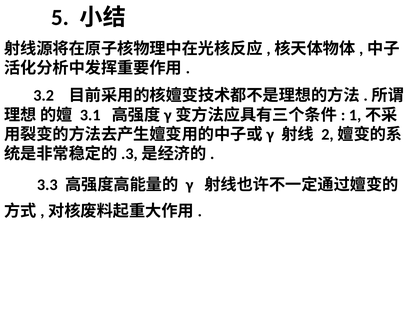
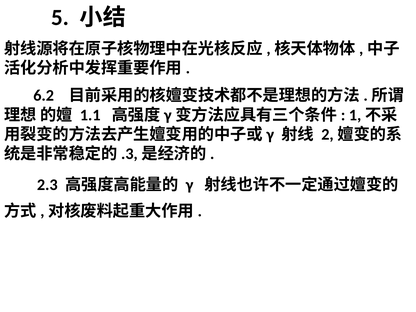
3.2: 3.2 -> 6.2 (44, 96)
3.1: 3.1 -> 1.1 (90, 115)
3.3: 3.3 -> 2.3 (47, 185)
